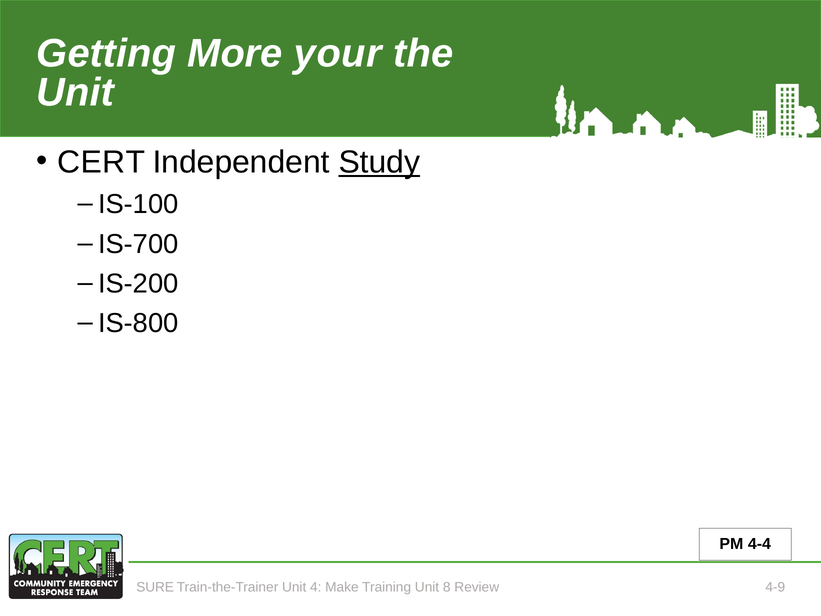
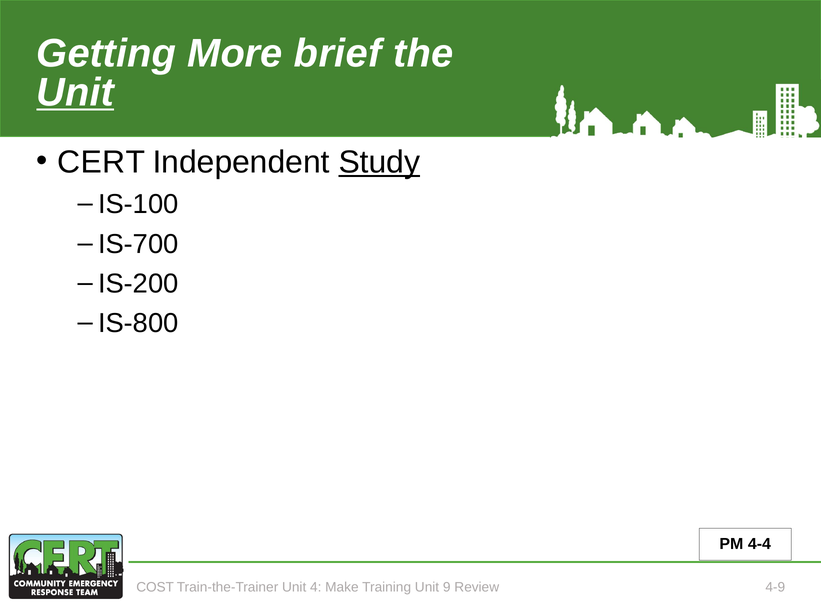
your: your -> brief (338, 54)
Unit underline: none -> present (75, 92)
SURE: SURE -> COST (155, 587)
8: 8 -> 9 (447, 587)
